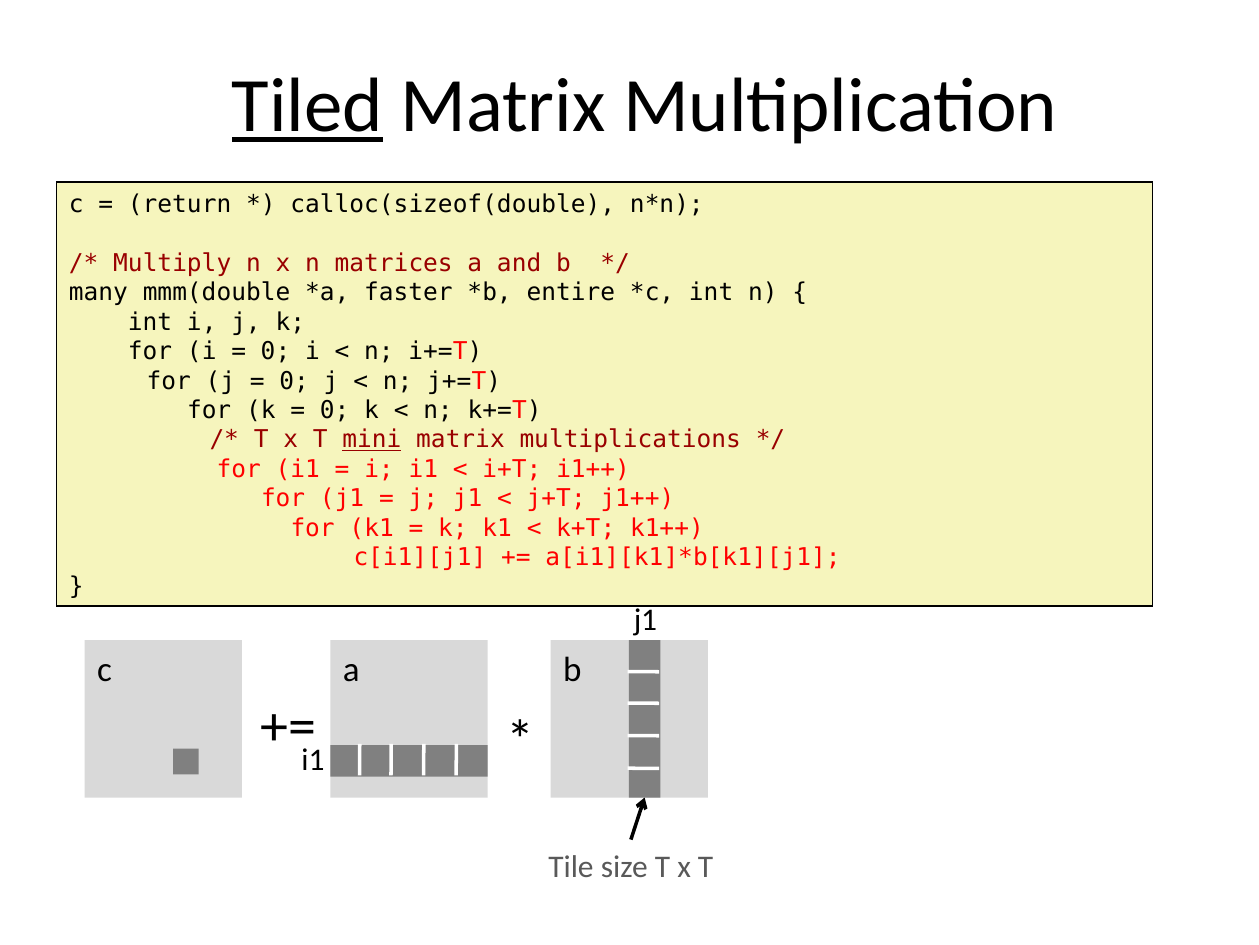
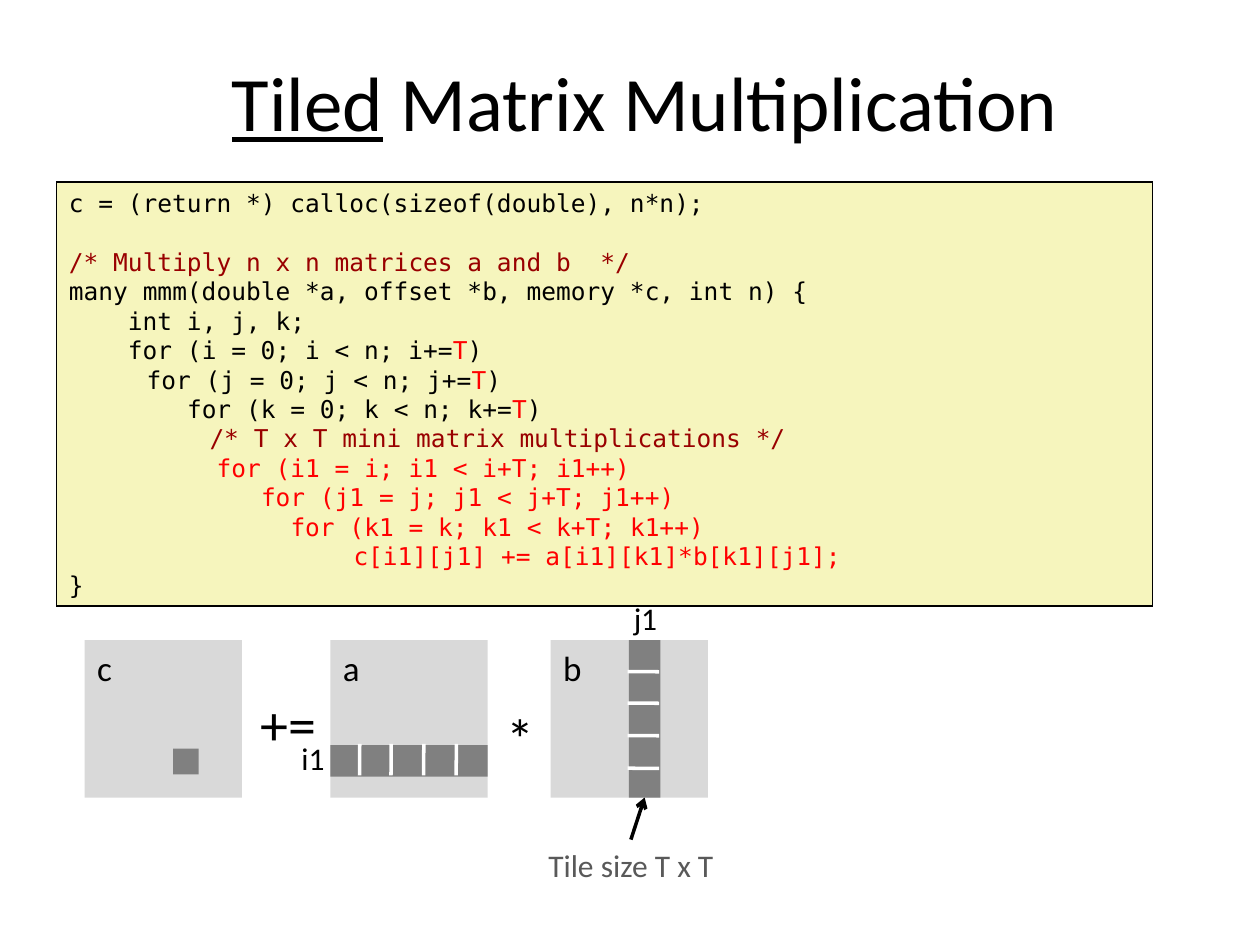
faster: faster -> offset (408, 292)
entire: entire -> memory (571, 292)
mini underline: present -> none (372, 439)
